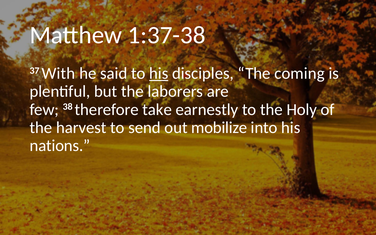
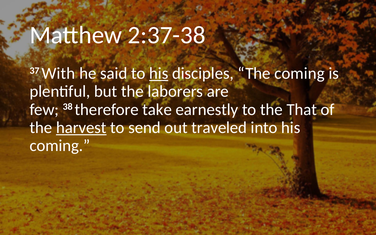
1:37-38: 1:37-38 -> 2:37-38 (167, 35)
Holy: Holy -> That (302, 109)
harvest underline: none -> present (81, 128)
mobilize: mobilize -> traveled (219, 128)
nations: nations -> coming (60, 146)
